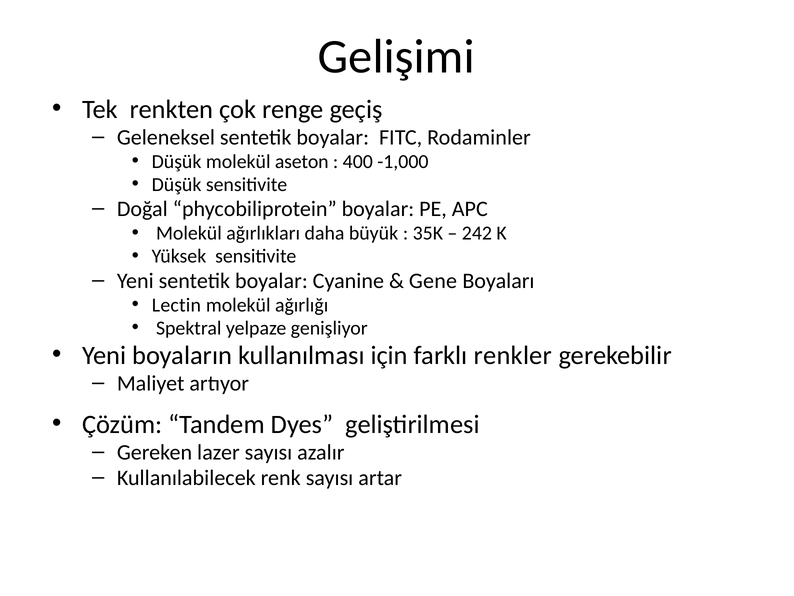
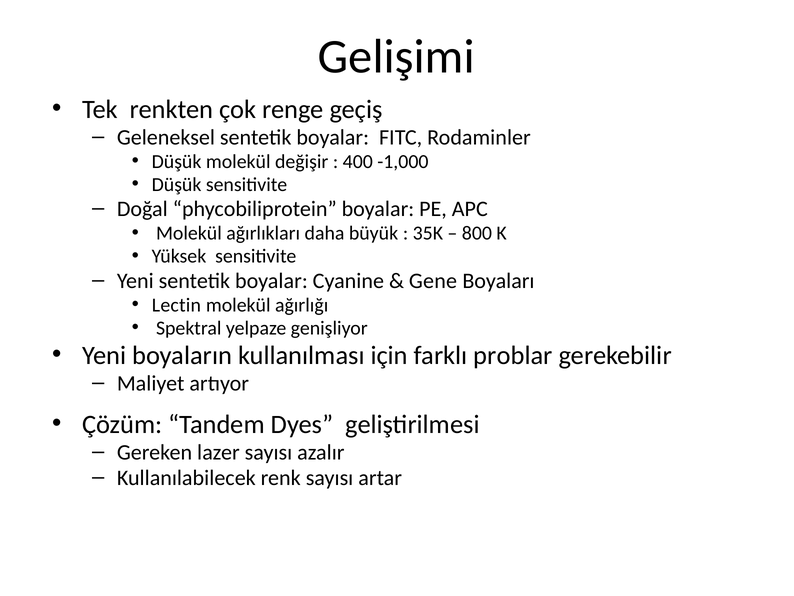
aseton: aseton -> değişir (302, 161)
242: 242 -> 800 (477, 233)
renkler: renkler -> problar (513, 355)
